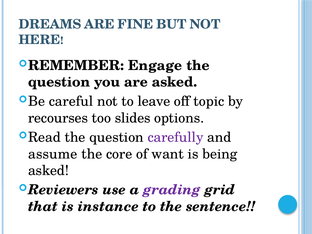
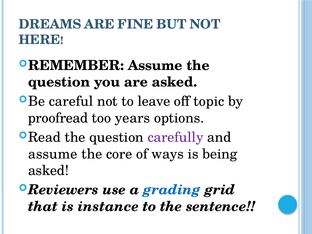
REMEMBER Engage: Engage -> Assume (155, 65)
recourses: recourses -> proofread (58, 118)
slides: slides -> years (133, 118)
want: want -> ways (168, 154)
grading colour: purple -> blue (172, 190)
